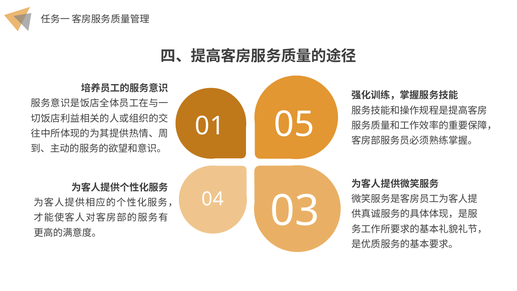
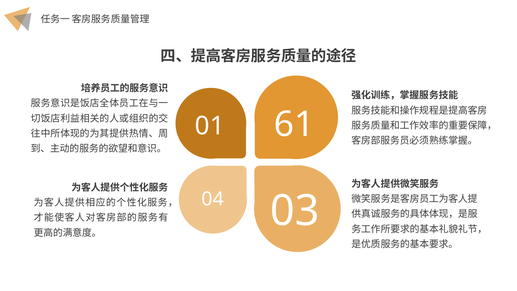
05: 05 -> 61 (294, 124)
